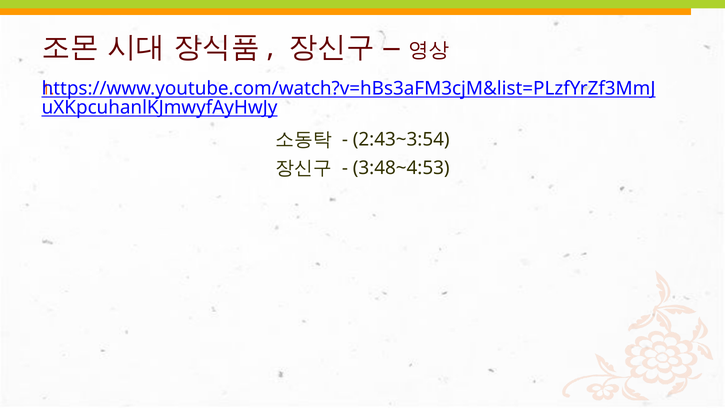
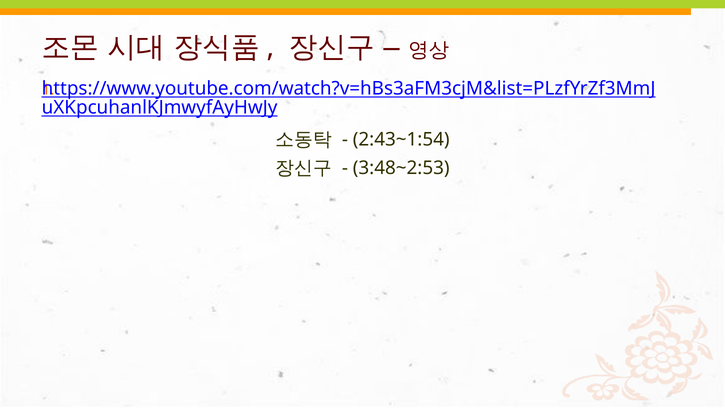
2:43~3:54: 2:43~3:54 -> 2:43~1:54 (401, 139)
3:48~4:53: 3:48~4:53 -> 3:48~2:53 (401, 168)
